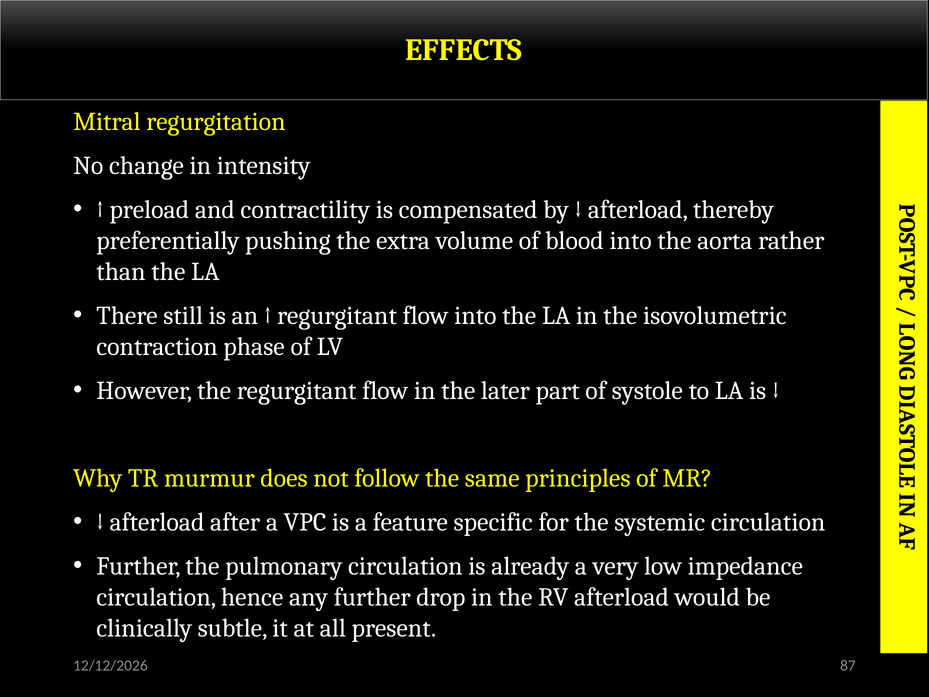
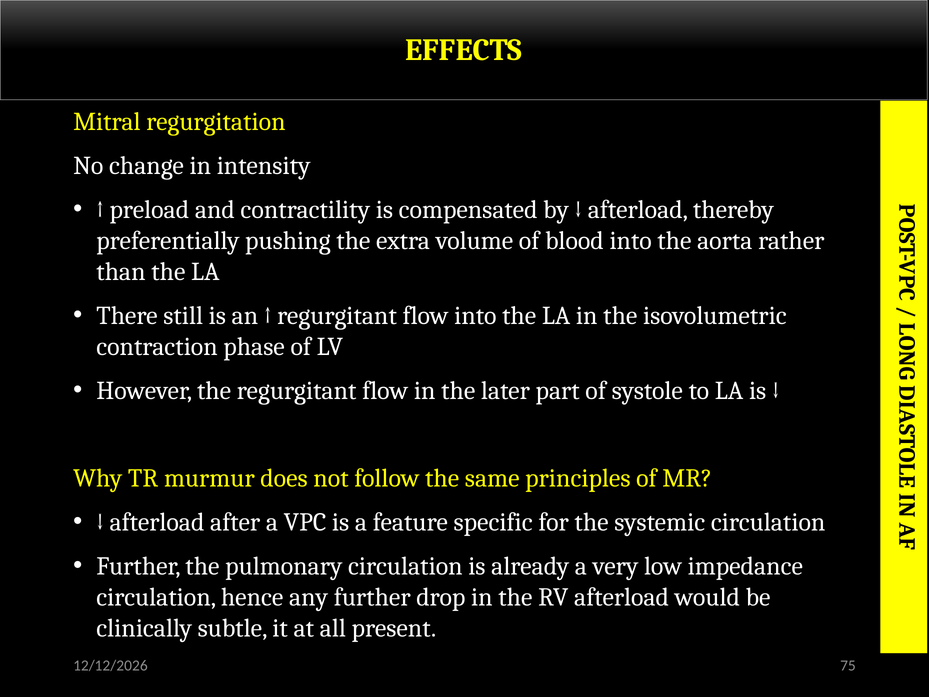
87: 87 -> 75 (848, 665)
